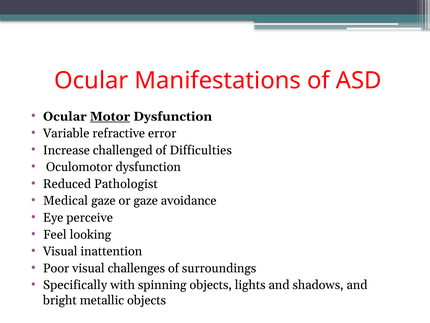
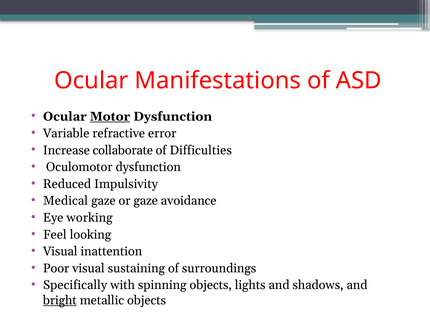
challenged: challenged -> collaborate (123, 150)
Pathologist: Pathologist -> Impulsivity (126, 184)
perceive: perceive -> working (90, 217)
challenges: challenges -> sustaining (136, 268)
bright underline: none -> present (60, 300)
